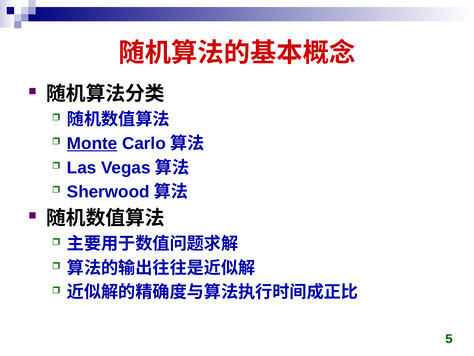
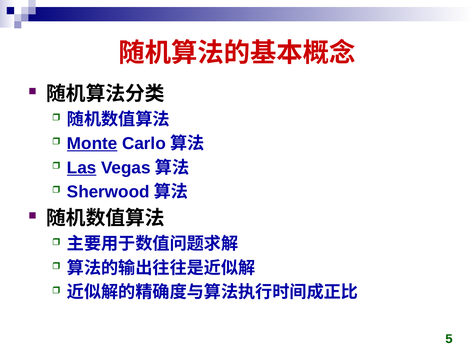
Las underline: none -> present (82, 168)
